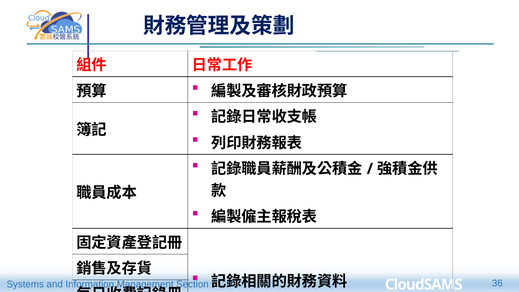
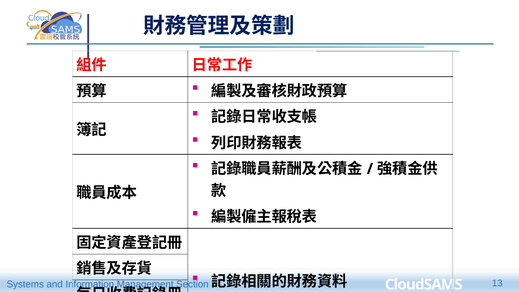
36: 36 -> 13 (497, 283)
